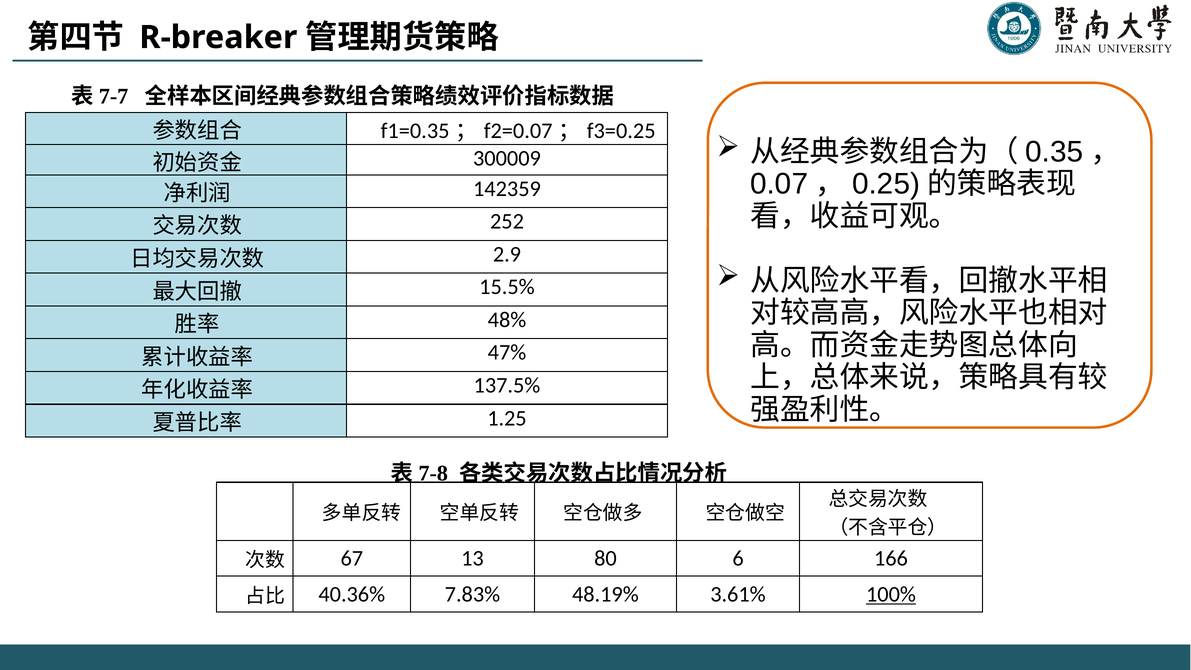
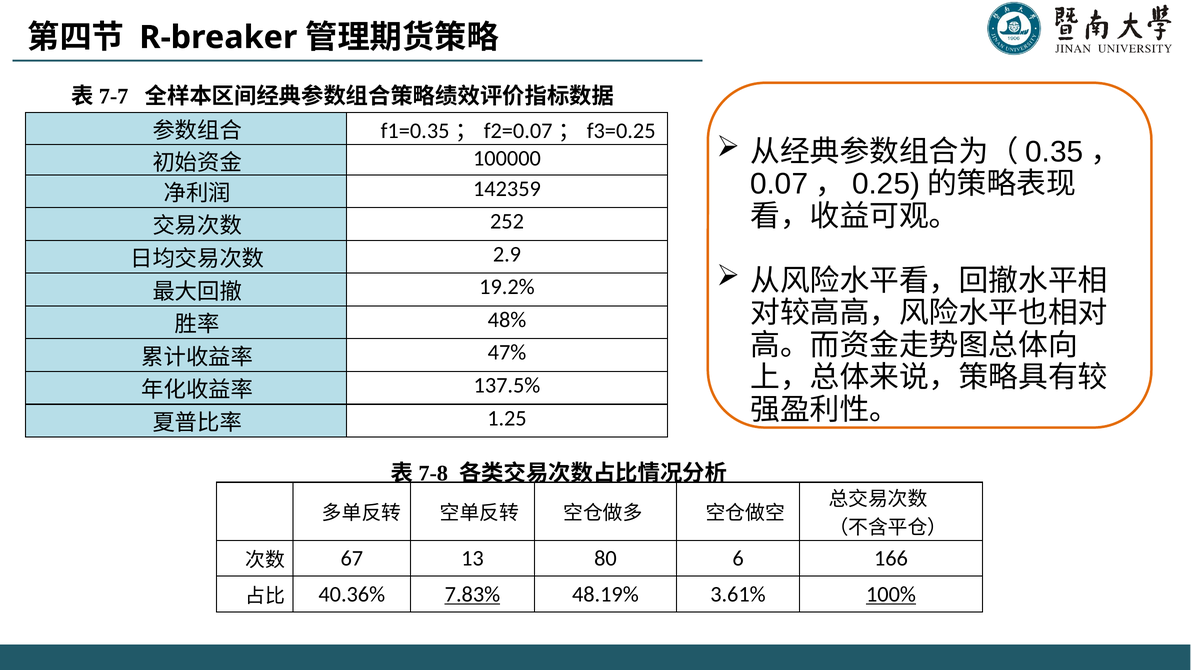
300009: 300009 -> 100000 (507, 158)
15.5%: 15.5% -> 19.2% (507, 287)
7.83% underline: none -> present (472, 595)
